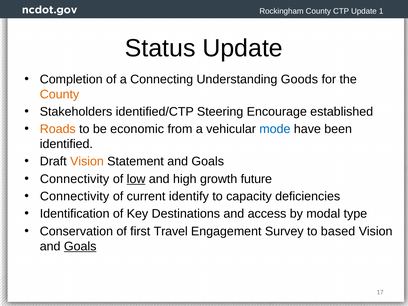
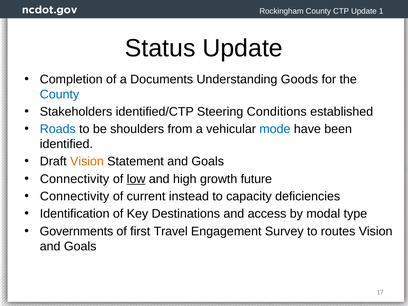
Connecting: Connecting -> Documents (162, 79)
County colour: orange -> blue (59, 94)
Encourage: Encourage -> Conditions (277, 112)
Roads colour: orange -> blue (58, 129)
economic: economic -> shoulders (137, 129)
identify: identify -> instead (189, 196)
Conservation: Conservation -> Governments (76, 231)
based: based -> routes (338, 231)
Goals underline: present -> none (80, 246)
